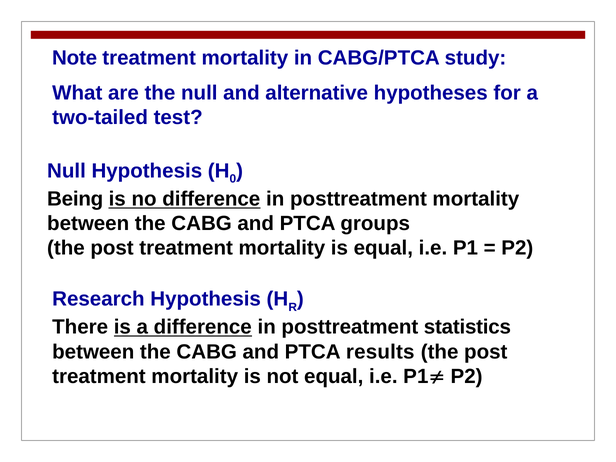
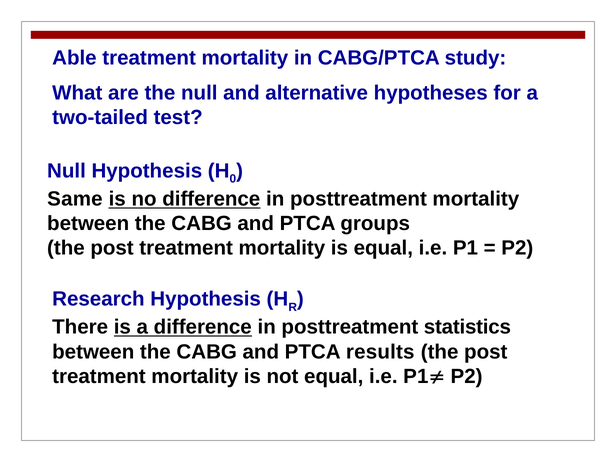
Note: Note -> Able (74, 58)
Being: Being -> Same (75, 199)
